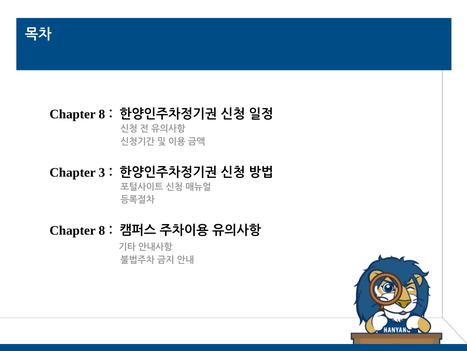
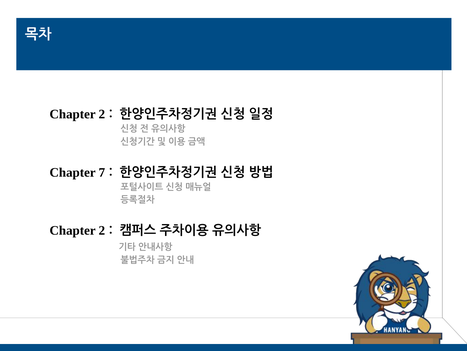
8: 8 -> 2 (102, 114)
3: 3 -> 7 (102, 172)
8: 8 -> 2 (102, 230)
